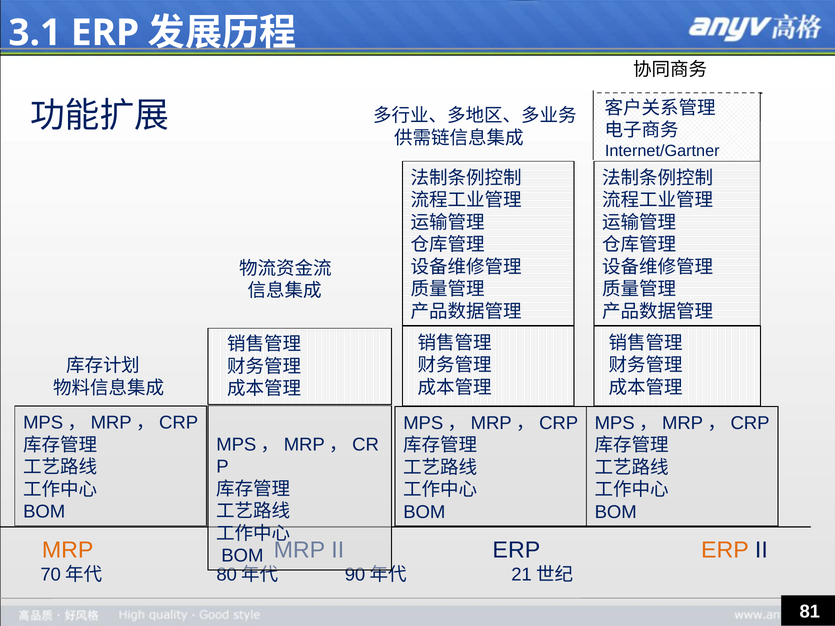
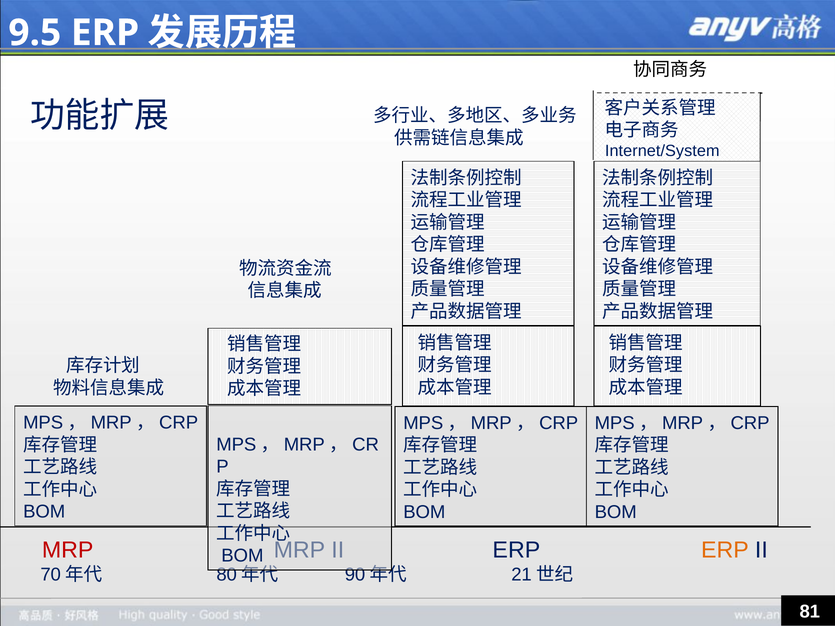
3.1: 3.1 -> 9.5 (35, 33)
Internet/Gartner: Internet/Gartner -> Internet/System (662, 151)
MRP colour: orange -> red (68, 550)
